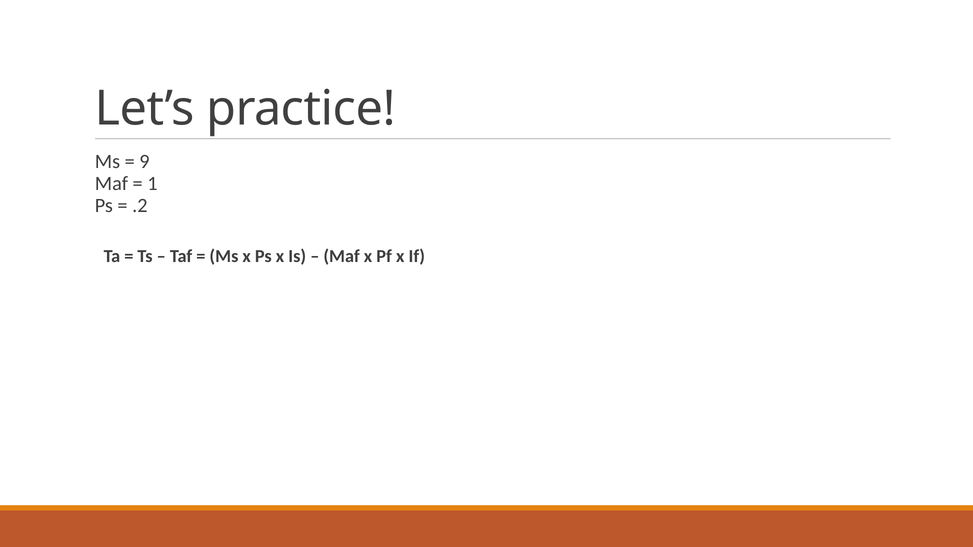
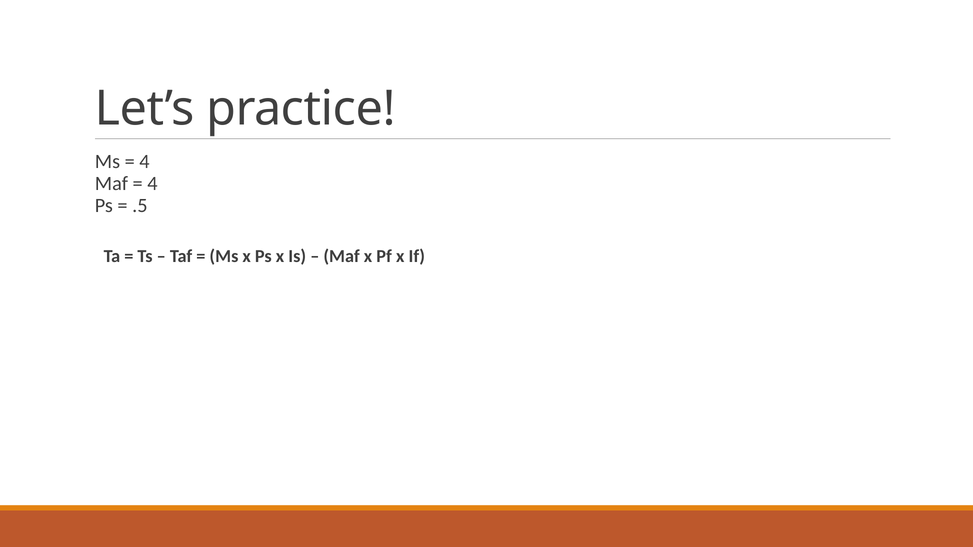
9: 9 -> 4 (145, 162)
1: 1 -> 4 (152, 184)
.2: .2 -> .5 (140, 206)
